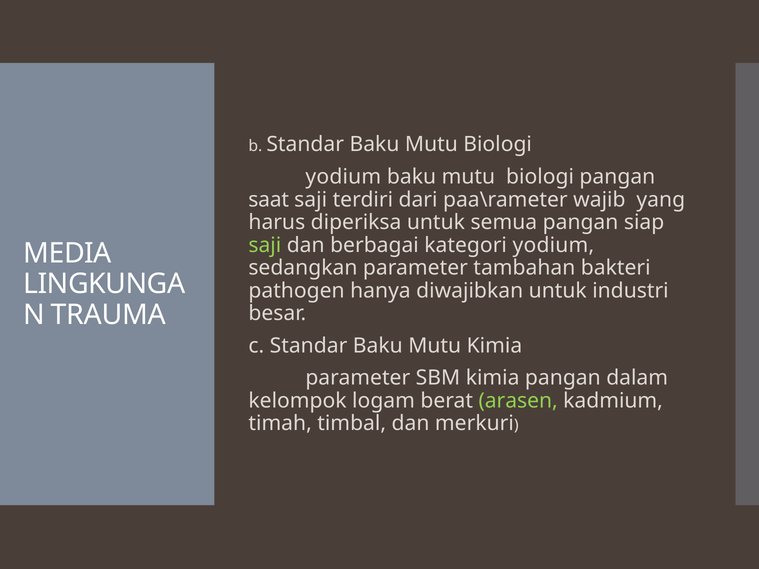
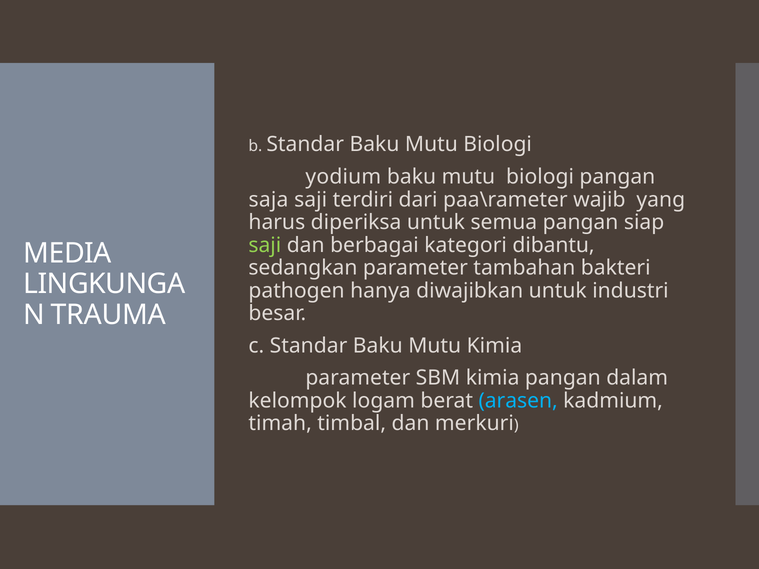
saat: saat -> saja (268, 200)
kategori yodium: yodium -> dibantu (554, 245)
arasen colour: light green -> light blue (518, 401)
